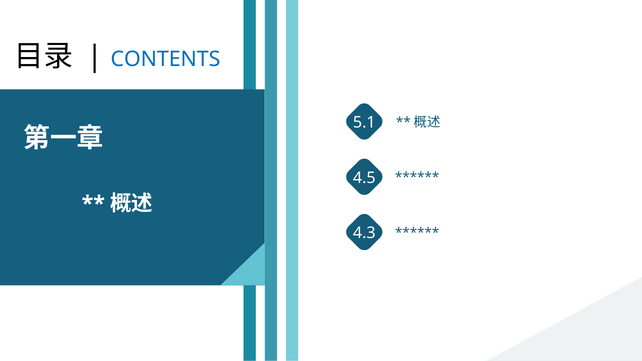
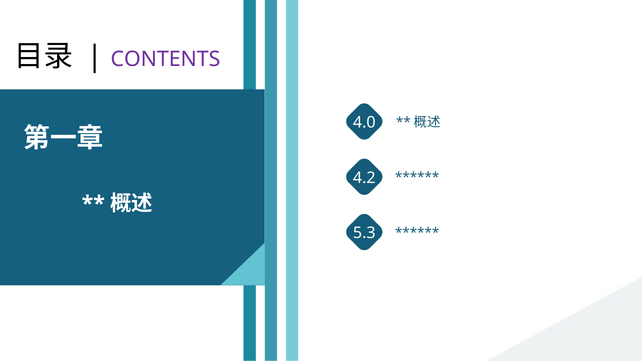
CONTENTS colour: blue -> purple (165, 59)
5.1: 5.1 -> 4.0 (364, 123)
4.5: 4.5 -> 4.2 (364, 178)
4.3: 4.3 -> 5.3 (364, 233)
